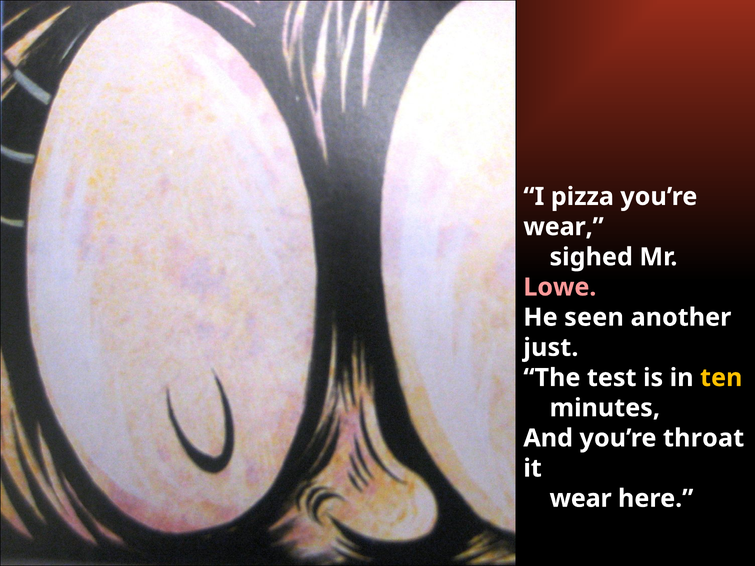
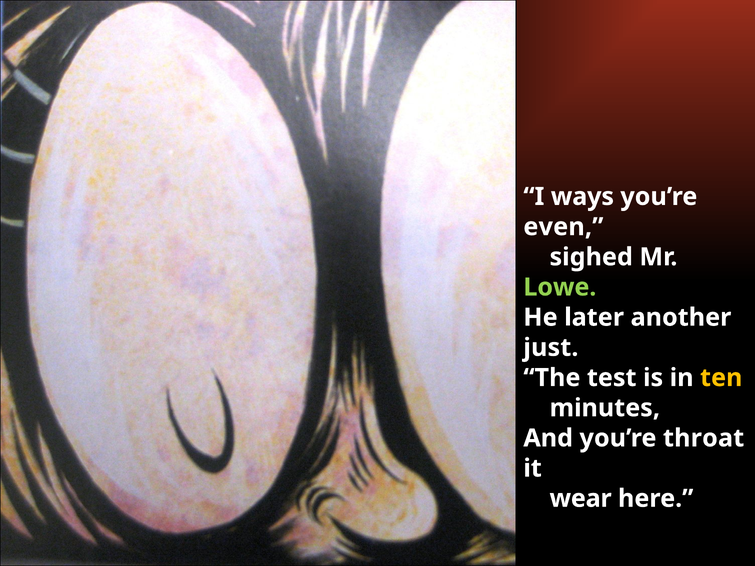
pizza: pizza -> ways (582, 197)
wear: wear -> even (563, 227)
Lowe colour: pink -> light green (560, 287)
seen: seen -> later (594, 318)
